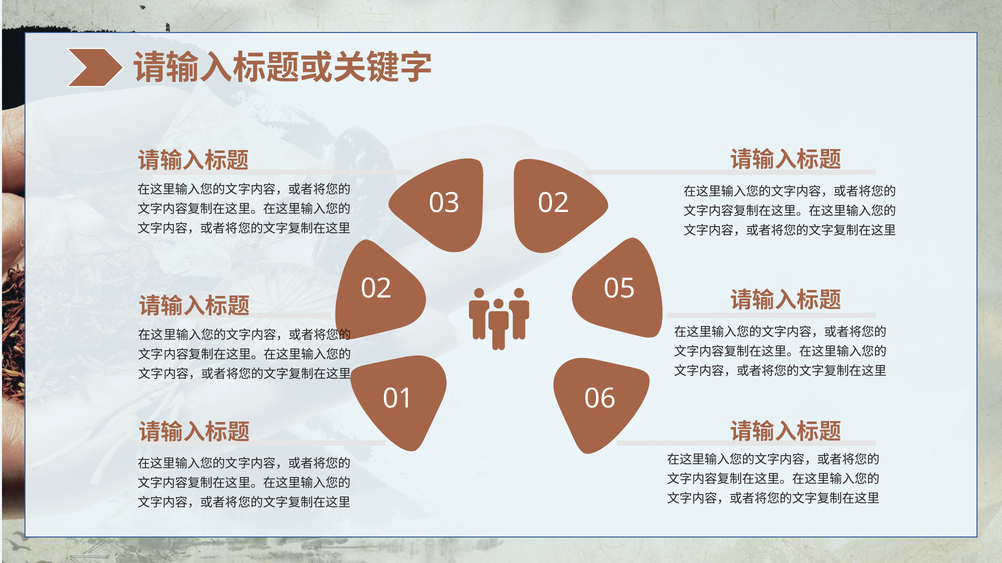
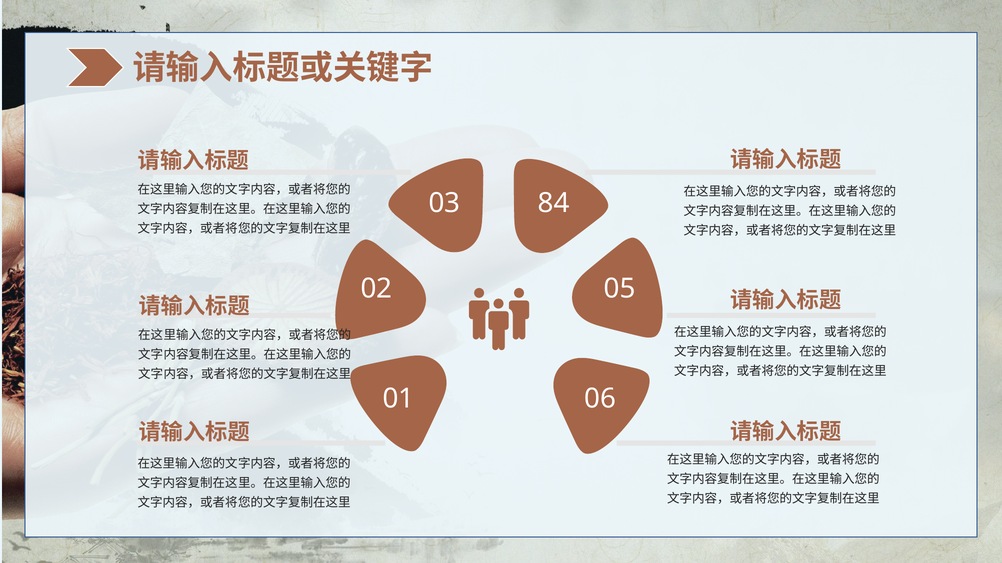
03 02: 02 -> 84 (554, 203)
